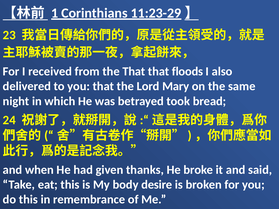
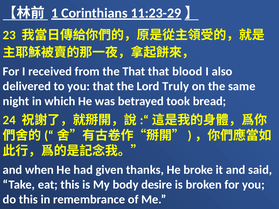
floods: floods -> blood (187, 72)
Mary: Mary -> Truly (176, 86)
